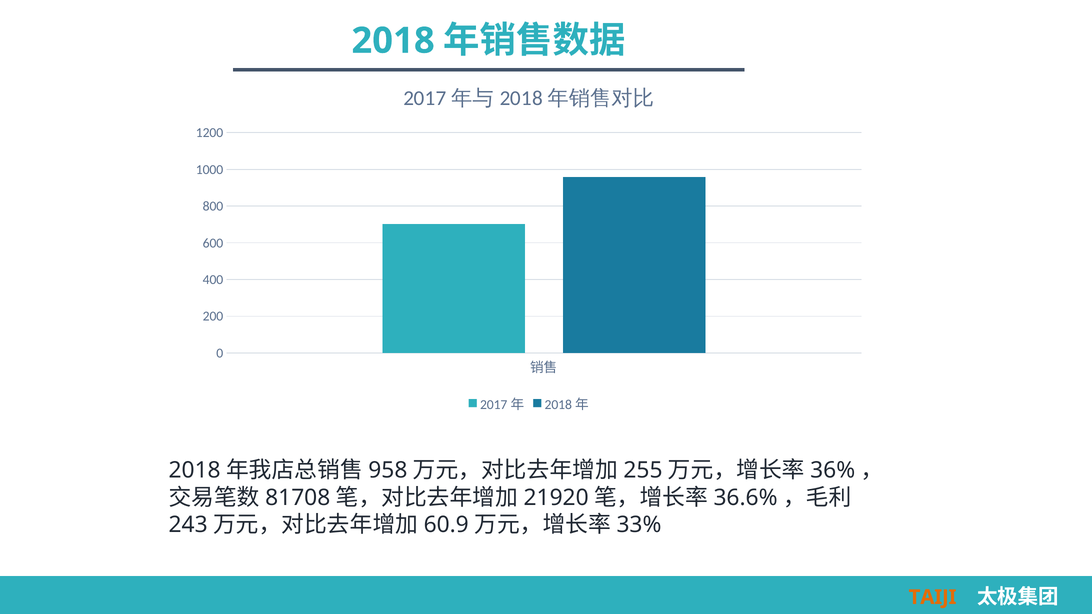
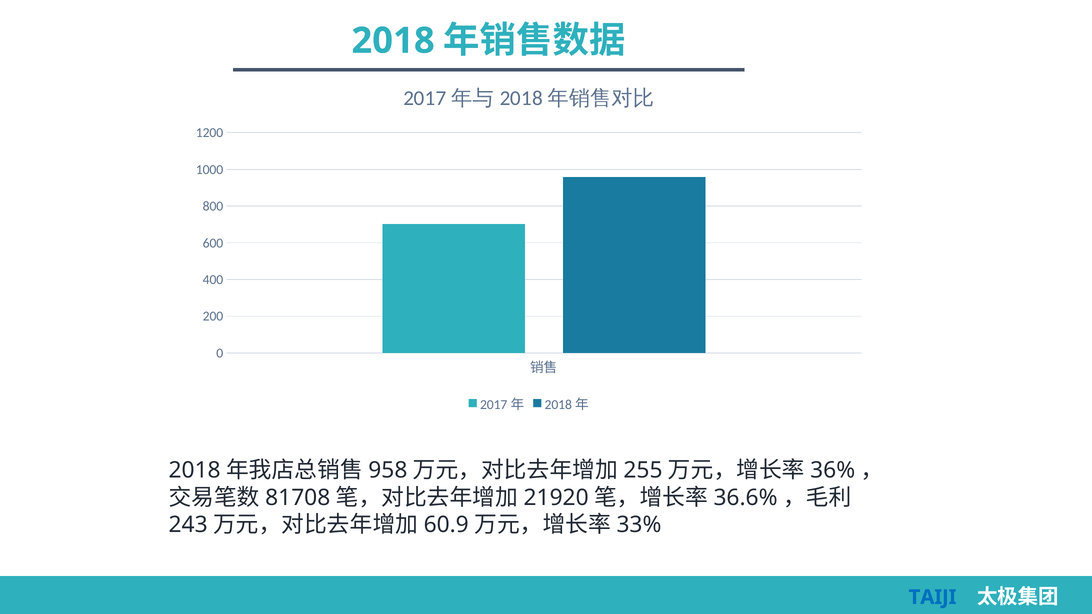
TAIJI colour: orange -> blue (933, 597)
